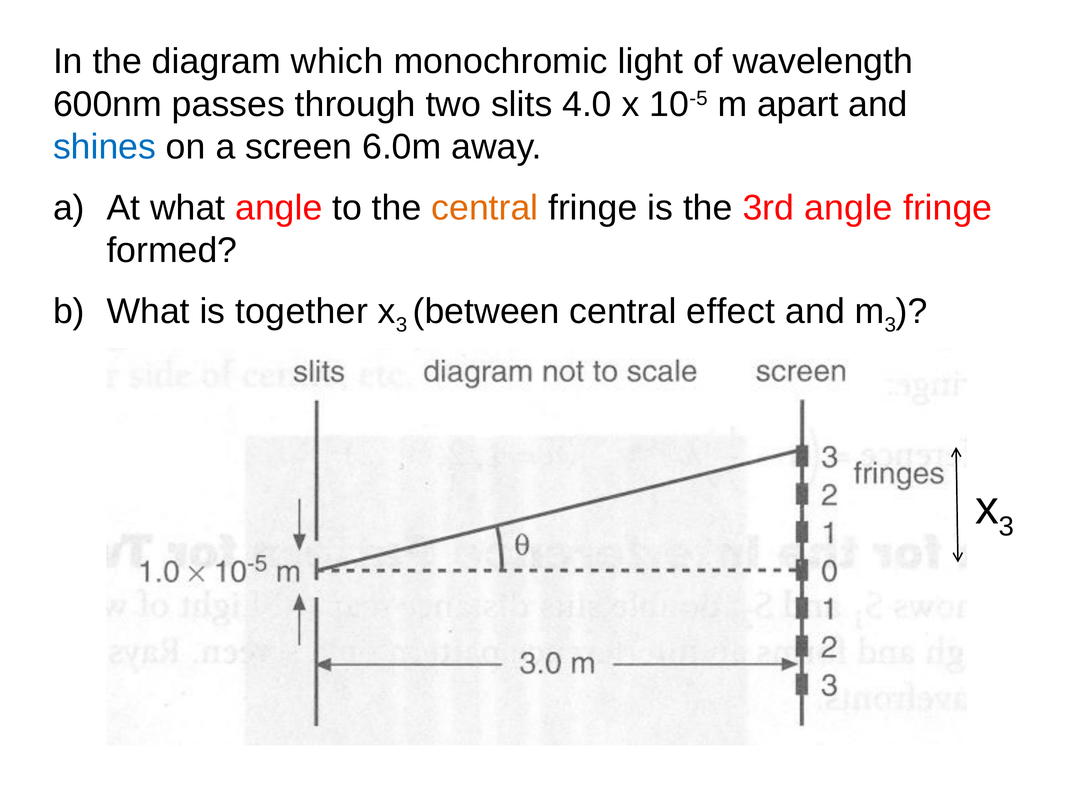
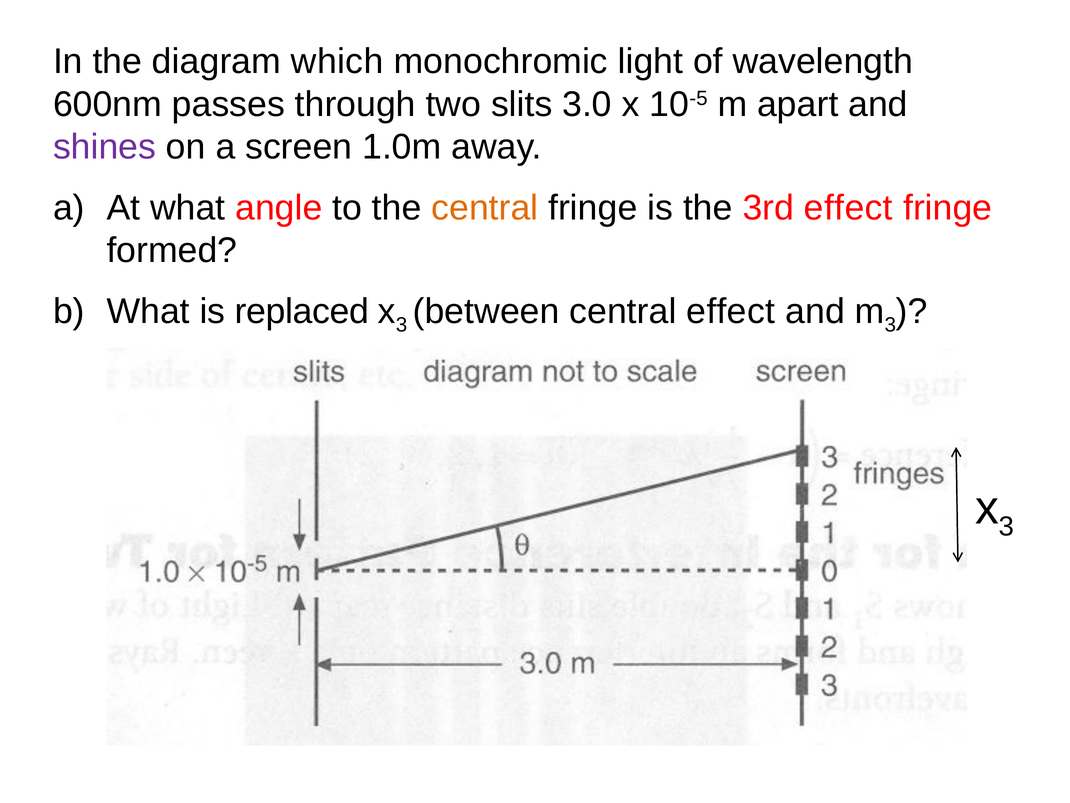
4.0: 4.0 -> 3.0 (587, 104)
shines colour: blue -> purple (105, 147)
6.0m: 6.0m -> 1.0m (402, 147)
3rd angle: angle -> effect (848, 208)
together: together -> replaced (302, 311)
